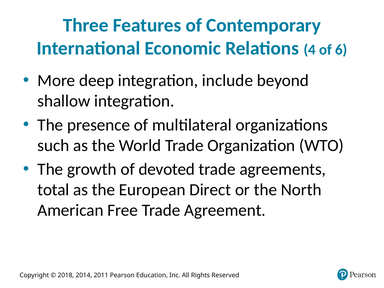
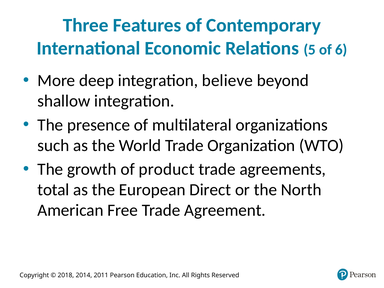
4: 4 -> 5 (310, 50)
include: include -> believe (227, 81)
devoted: devoted -> product (167, 169)
